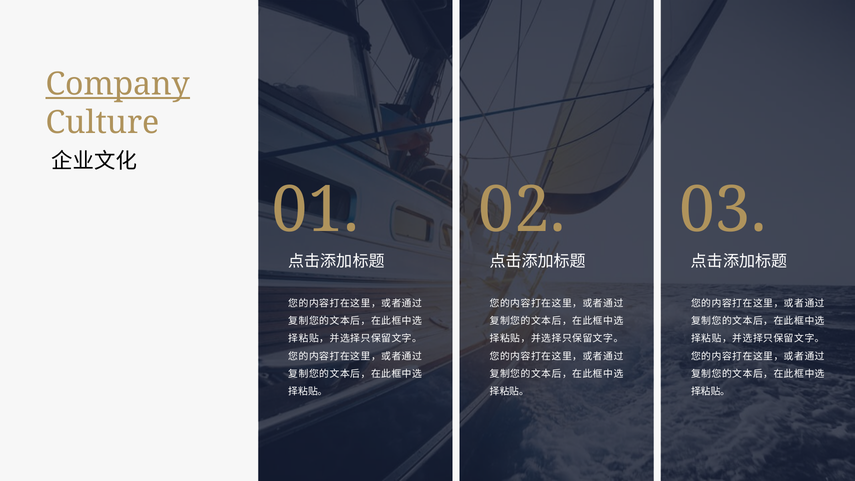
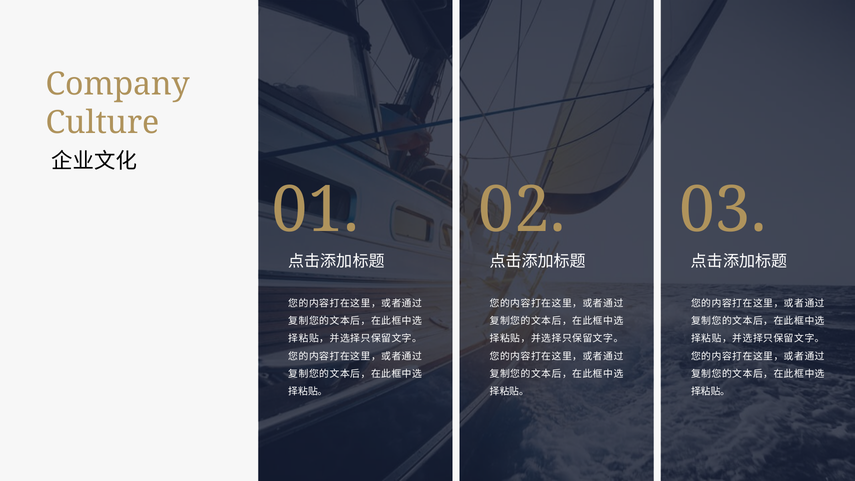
Company underline: present -> none (118, 84)
